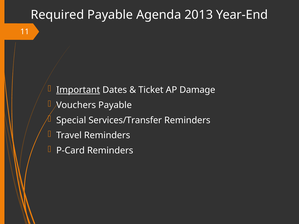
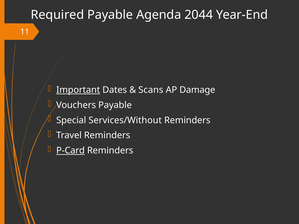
2013: 2013 -> 2044 (199, 15)
Ticket: Ticket -> Scans (151, 90)
Services/Transfer: Services/Transfer -> Services/Without (125, 120)
P-Card underline: none -> present (71, 151)
